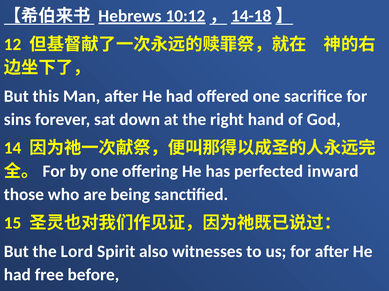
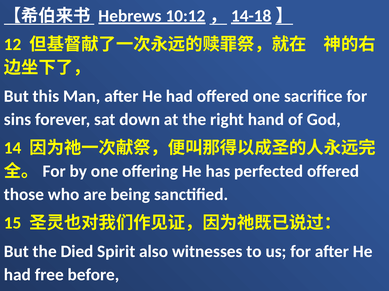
perfected inward: inward -> offered (333, 172)
Lord: Lord -> Died (77, 252)
